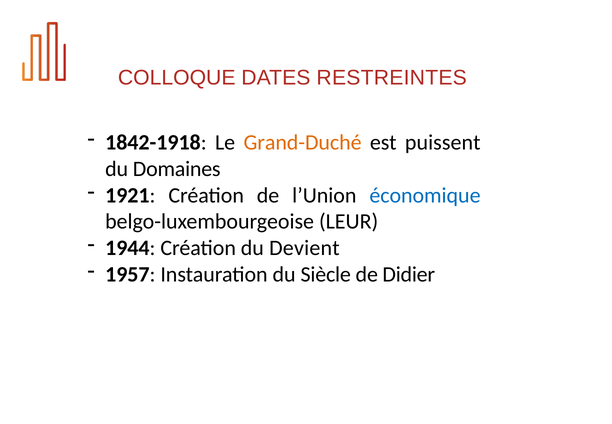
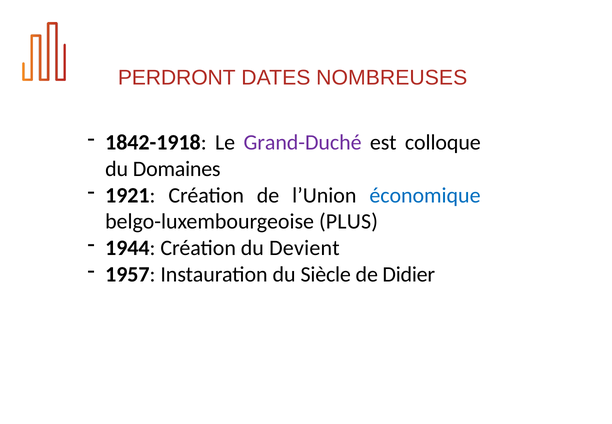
COLLOQUE: COLLOQUE -> PERDRONT (177, 78)
RESTREINTES: RESTREINTES -> NOMBREUSES (392, 78)
Grand-Duché colour: orange -> purple (303, 142)
puissent: puissent -> colloque (443, 142)
LEUR: LEUR -> PLUS (348, 222)
